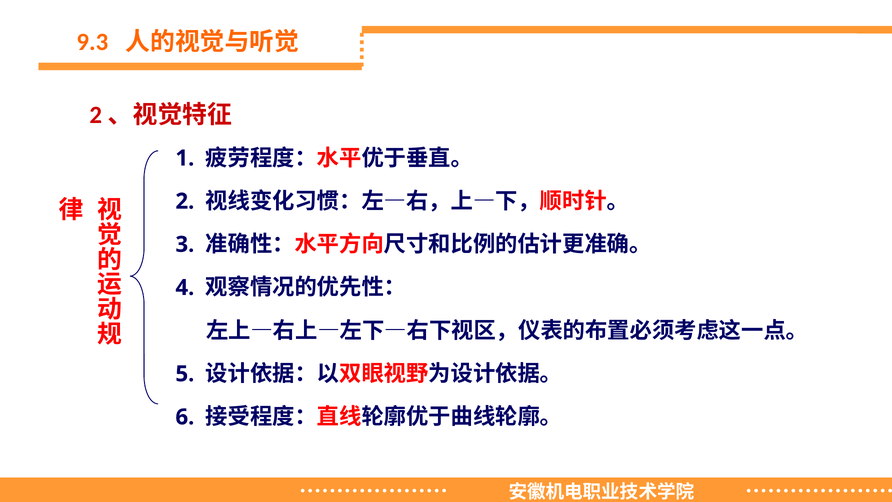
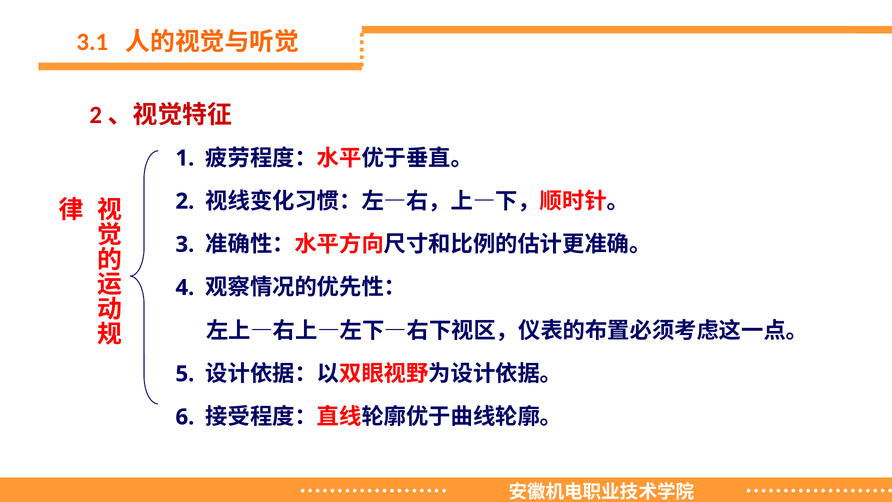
9.3: 9.3 -> 3.1 (92, 42)
